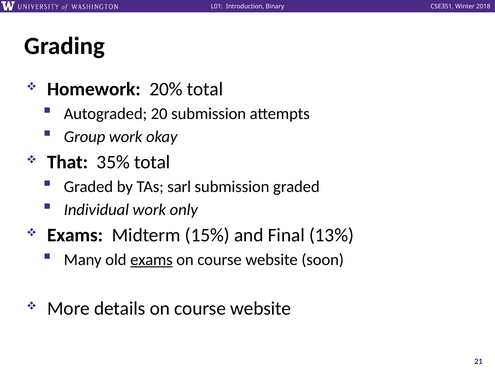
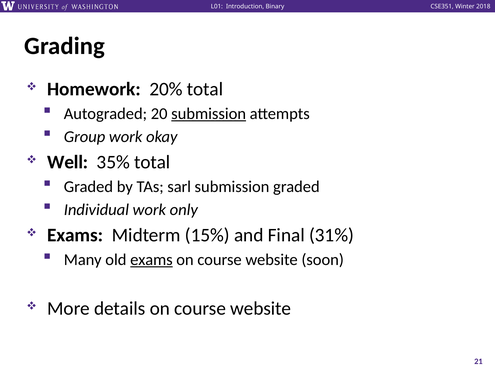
submission underline: none -> present (209, 114)
That: That -> Well (68, 162)
13%: 13% -> 31% (332, 235)
